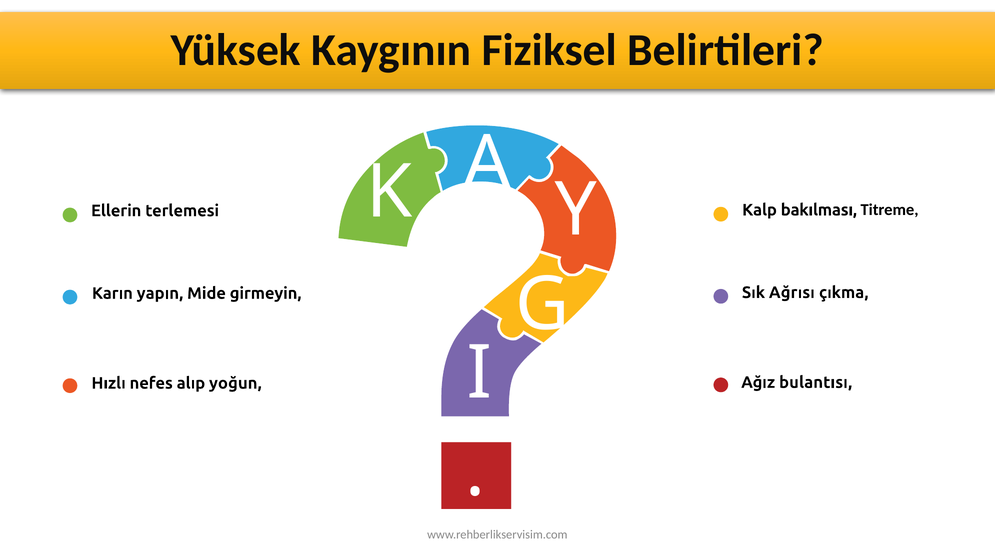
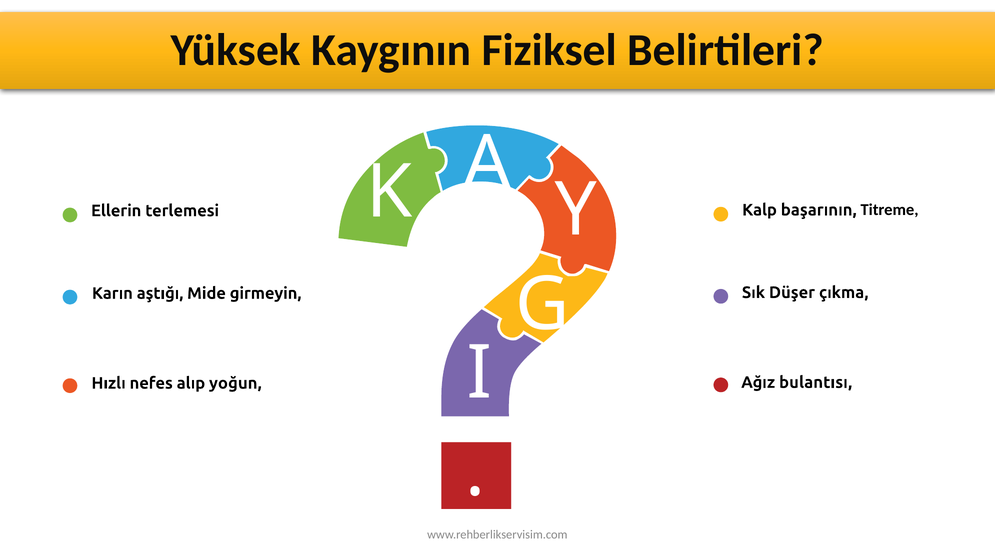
bakılması: bakılması -> başarının (819, 210)
Ağrısı: Ağrısı -> Düşer (792, 292)
yapın: yapın -> aştığı (160, 293)
